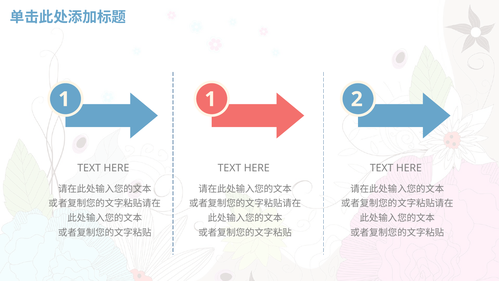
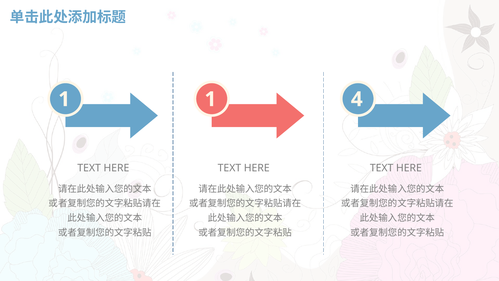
2: 2 -> 4 (357, 99)
